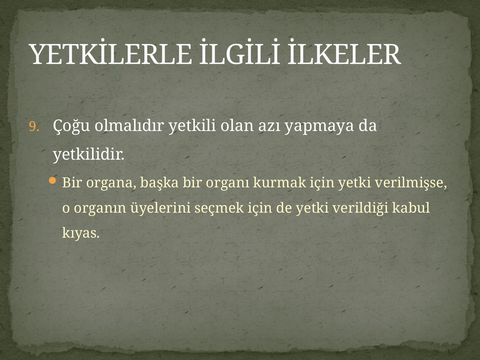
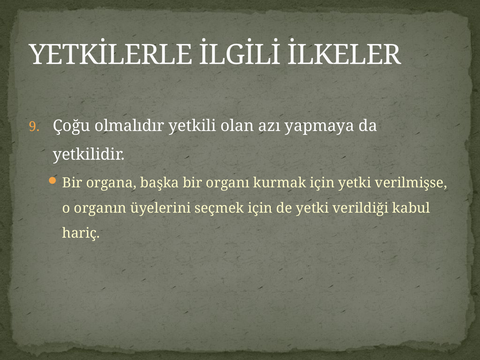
kıyas: kıyas -> hariç (81, 233)
